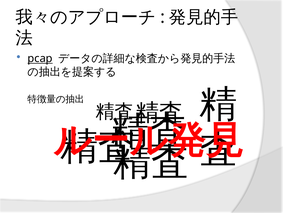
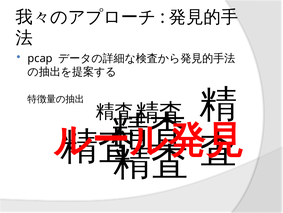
pcap underline: present -> none (40, 58)
